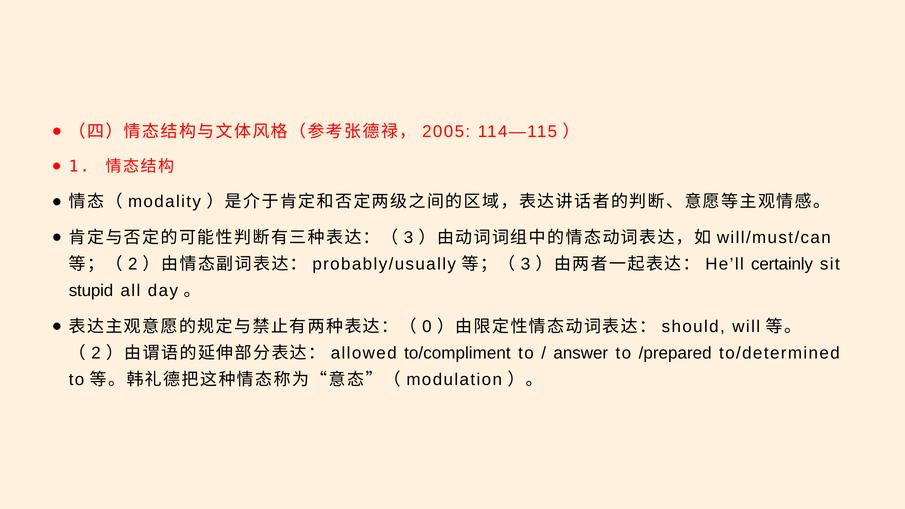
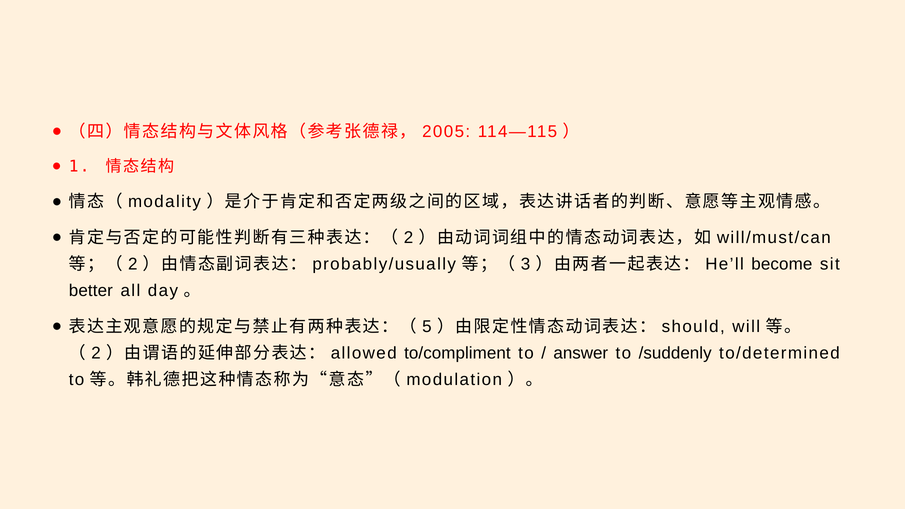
3: 3 -> 2 (409, 238)
certainly: certainly -> become (782, 264)
stupid: stupid -> better (91, 291)
0: 0 -> 5 (427, 327)
/prepared: /prepared -> /suddenly (675, 353)
